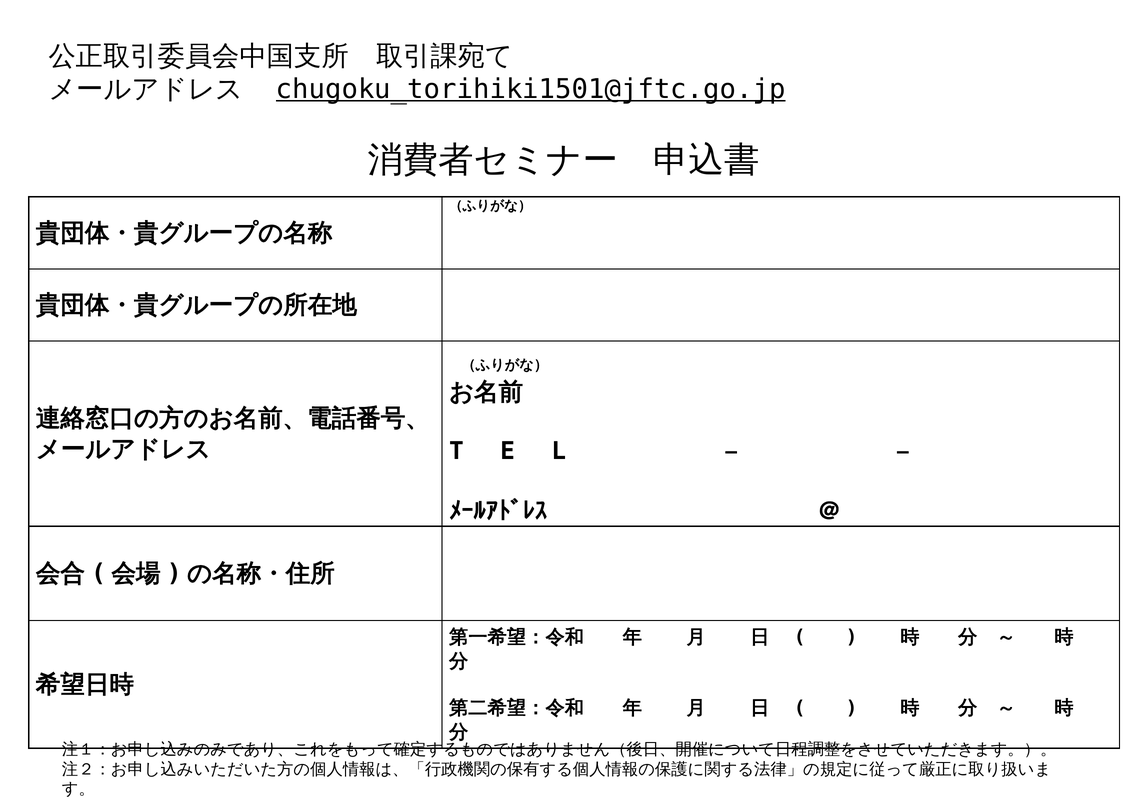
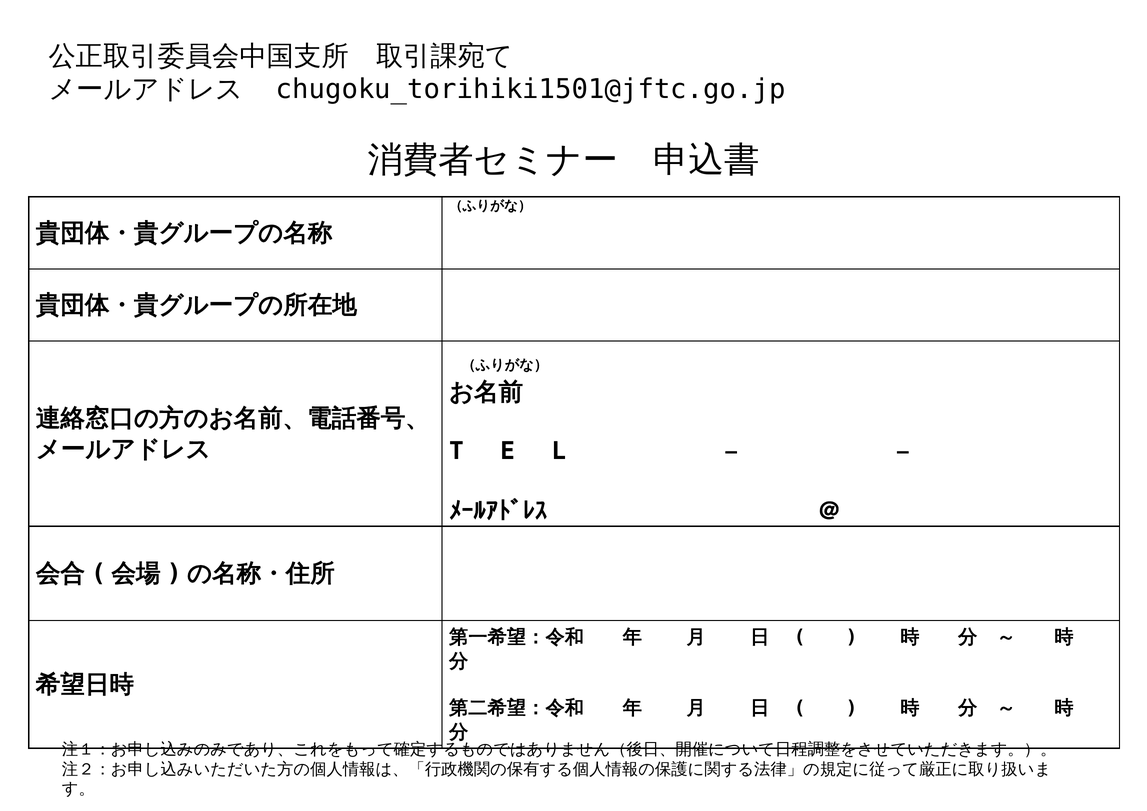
chugoku_torihiki1501@jftc.go.jp underline: present -> none (531, 89)
